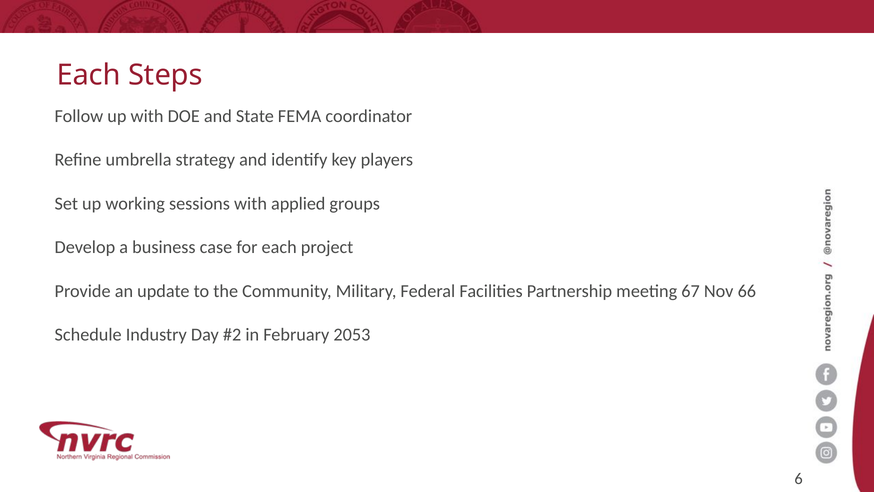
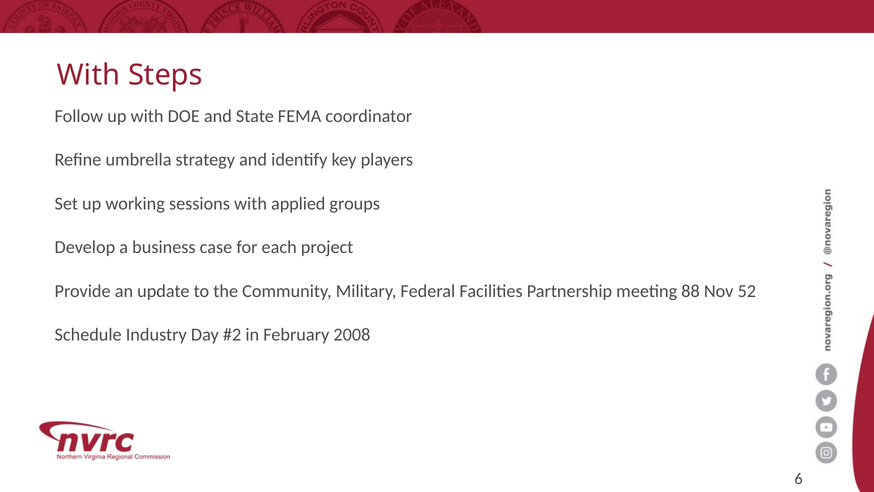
Each: Each -> With (88, 75)
67: 67 -> 88 (691, 291)
66: 66 -> 52 (747, 291)
2053: 2053 -> 2008 (352, 335)
